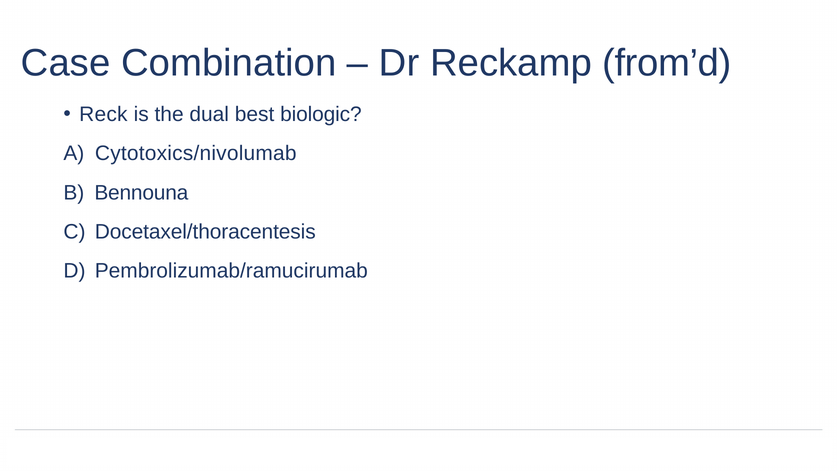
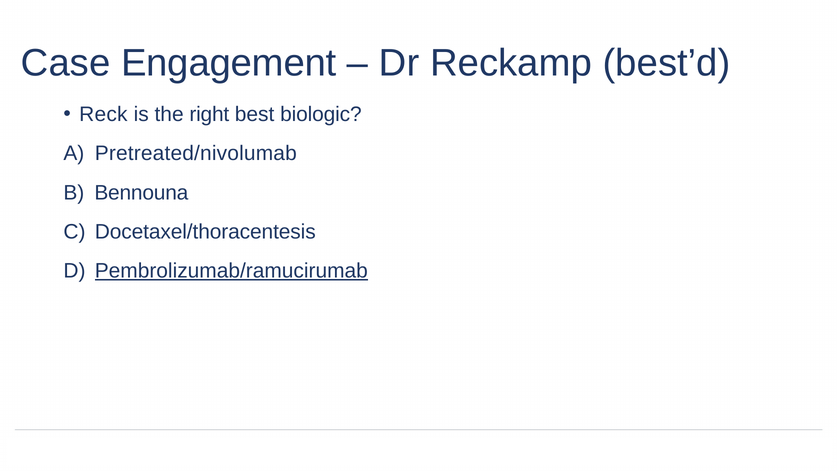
Combination: Combination -> Engagement (229, 63)
from’d: from’d -> best’d (667, 63)
dual: dual -> right (209, 114)
Cytotoxics/nivolumab: Cytotoxics/nivolumab -> Pretreated/nivolumab (196, 153)
Pembrolizumab/ramucirumab underline: none -> present (231, 271)
